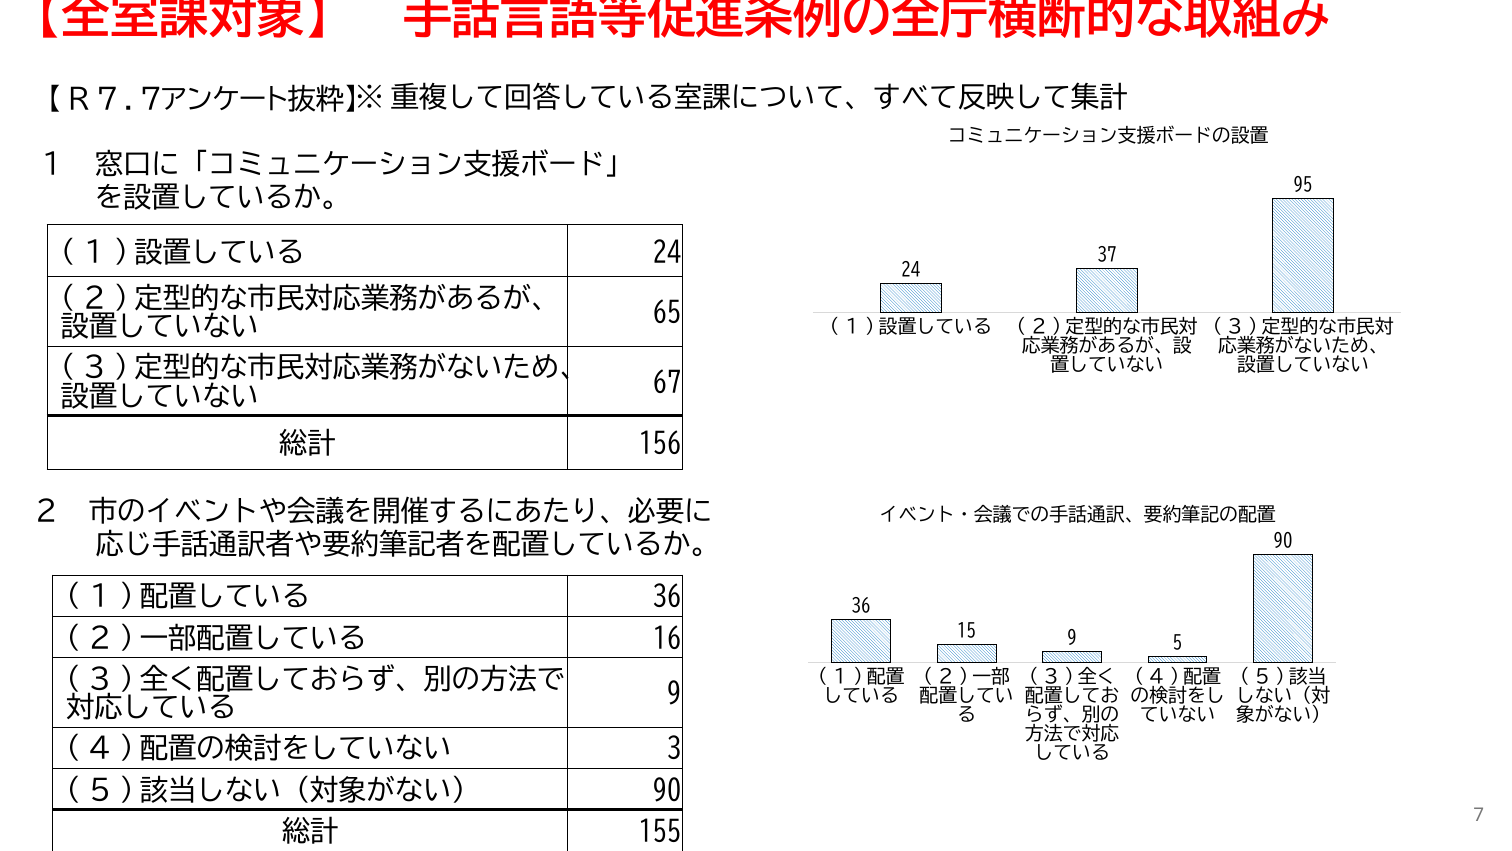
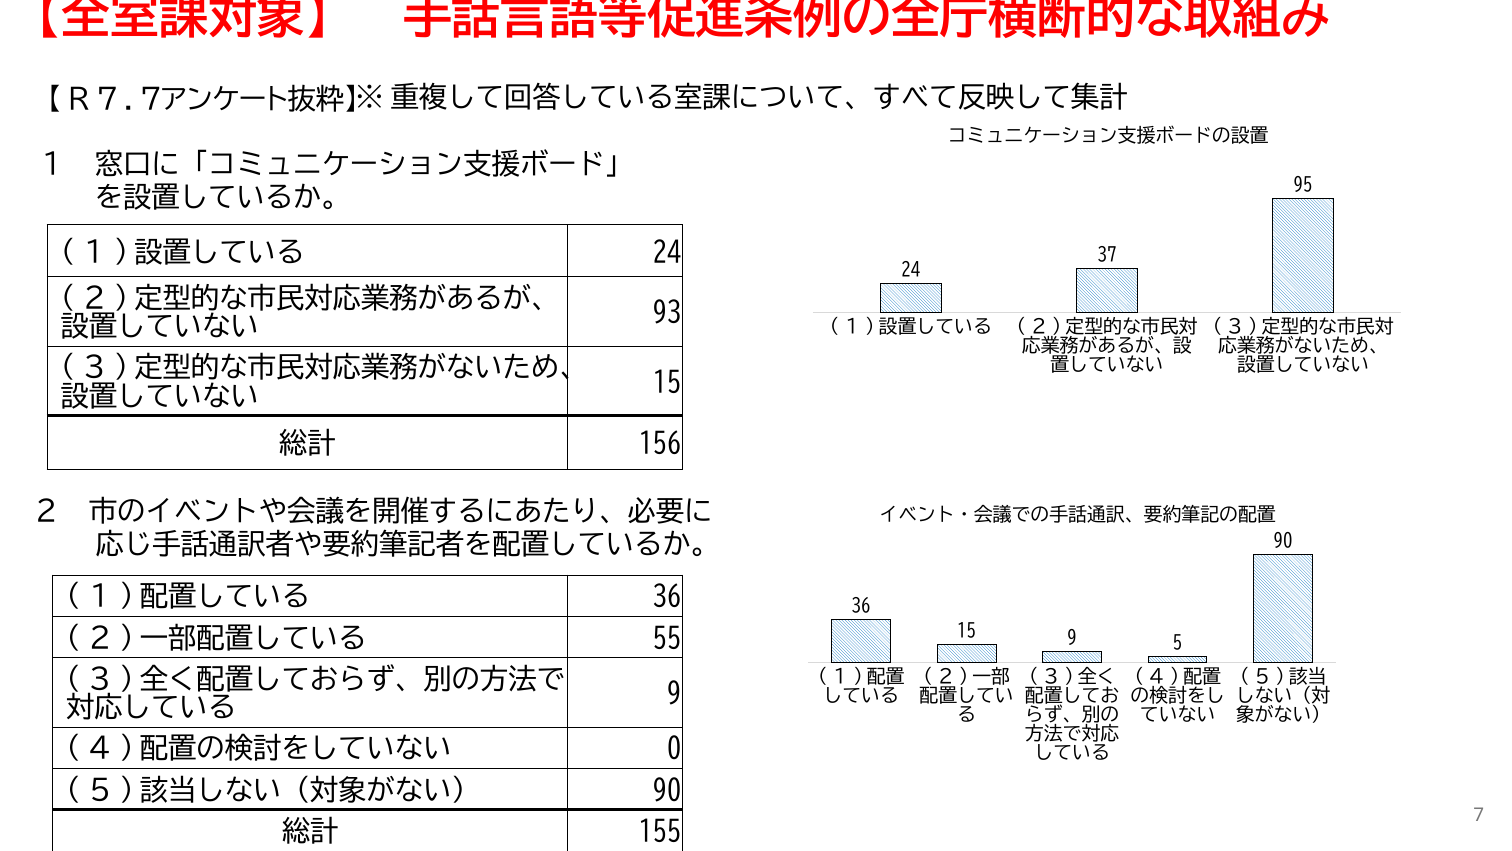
65: 65 -> 93 (667, 313)
67: 67 -> 15 (667, 382)
16: 16 -> 55 (667, 639)
3: 3 -> 0 (674, 749)
